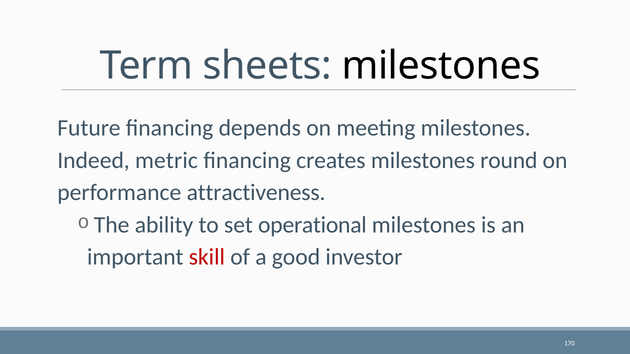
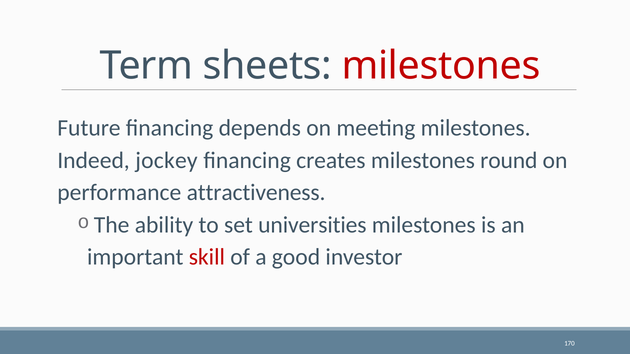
milestones colour: black -> red (441, 66)
metric: metric -> jockey (166, 160)
operational: operational -> universities (312, 225)
